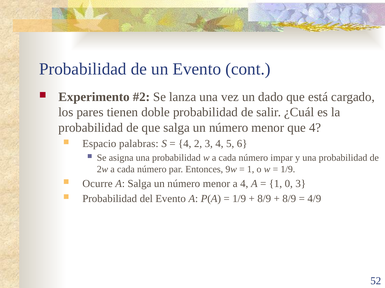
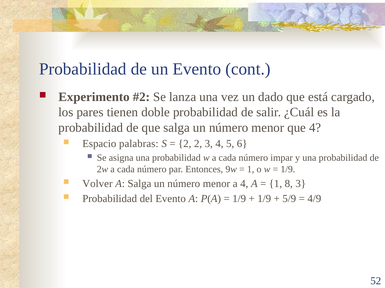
4: 4 -> 2 (185, 144)
Ocurre: Ocurre -> Volver (97, 184)
0: 0 -> 8 (289, 184)
8/9: 8/9 -> 1/9 (264, 199)
8/9: 8/9 -> 5/9 (289, 199)
